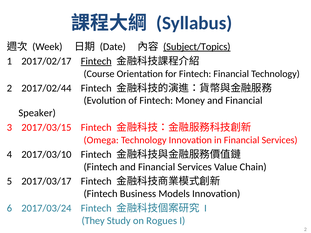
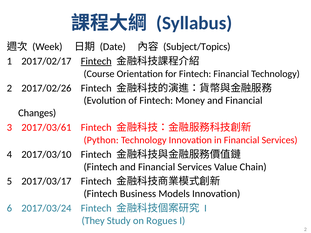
Subject/Topics underline: present -> none (197, 47)
2017/02/44: 2017/02/44 -> 2017/02/26 (46, 88)
Speaker: Speaker -> Changes (37, 113)
2017/03/15: 2017/03/15 -> 2017/03/61 (46, 128)
Omega: Omega -> Python (101, 140)
